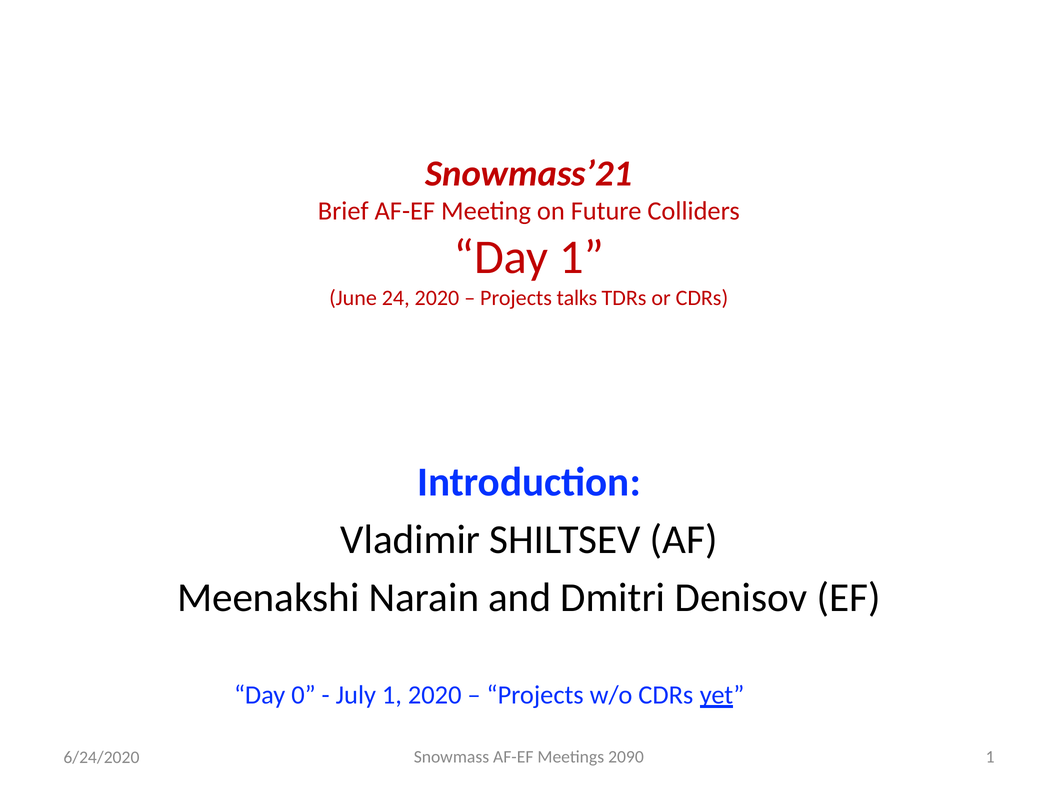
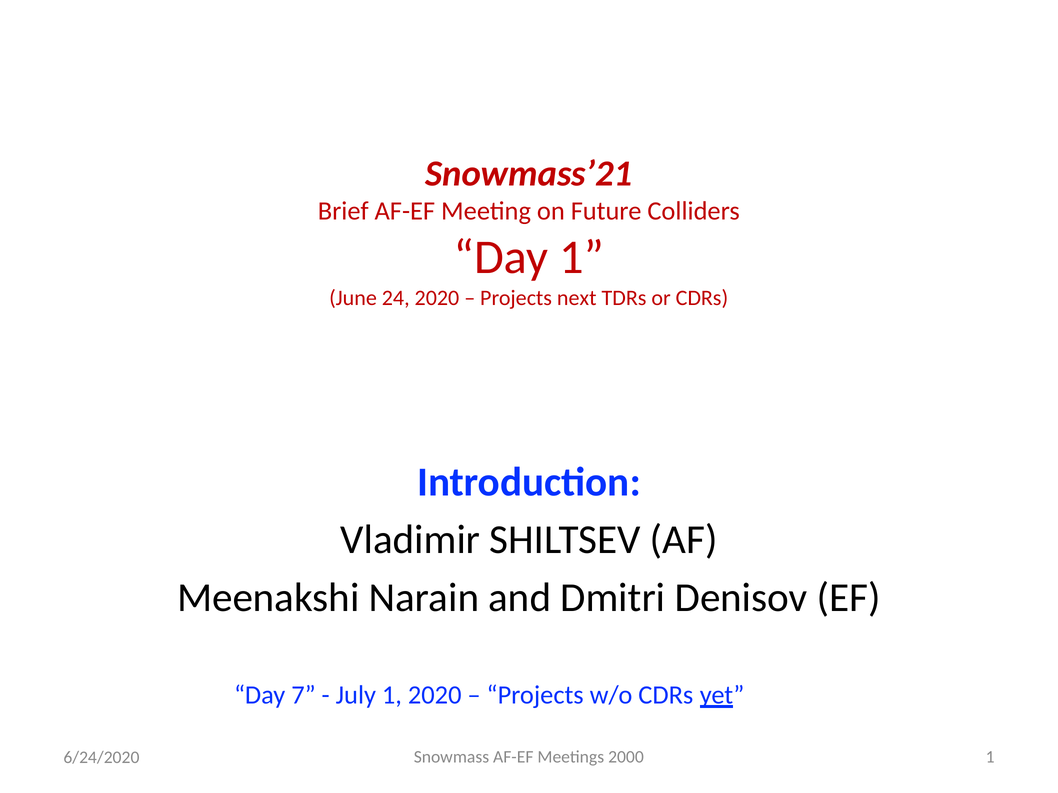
talks: talks -> next (577, 298)
0: 0 -> 7 (303, 695)
2090: 2090 -> 2000 (626, 758)
